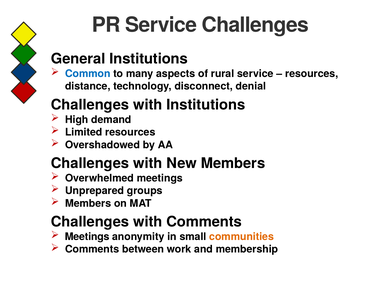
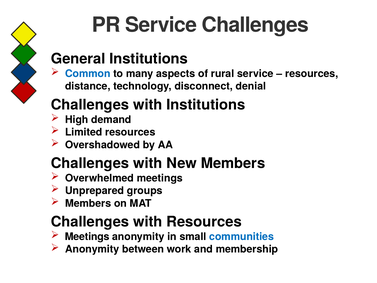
with Comments: Comments -> Resources (204, 222)
communities colour: orange -> blue (242, 236)
Comments: Comments -> Anonymity (92, 249)
